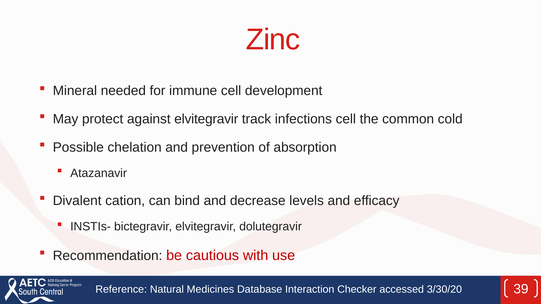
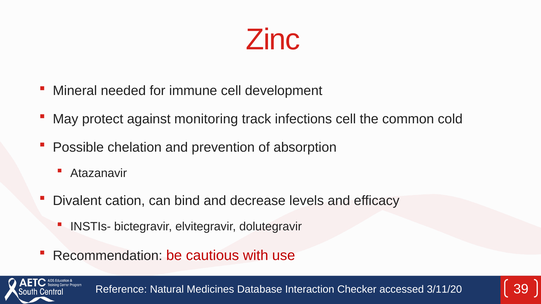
against elvitegravir: elvitegravir -> monitoring (206, 119)
3/30/20: 3/30/20 -> 3/11/20 (444, 290)
